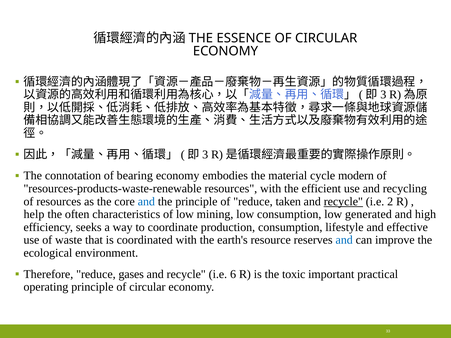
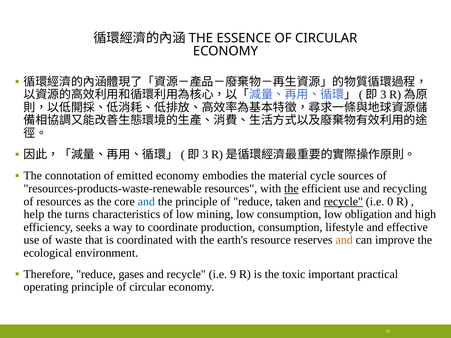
bearing: bearing -> emitted (135, 176)
modern: modern -> sources (356, 176)
the underline: none -> present (291, 189)
2: 2 -> 0 (390, 202)
often: often -> turns (77, 214)
generated: generated -> obligation (369, 214)
and colour: blue -> orange (344, 240)
6: 6 -> 9 (233, 274)
